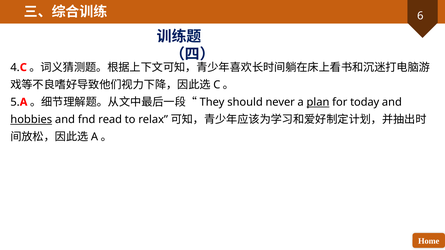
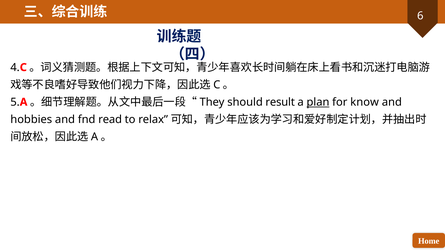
never: never -> result (280, 102)
today: today -> know (365, 102)
hobbies underline: present -> none (31, 120)
